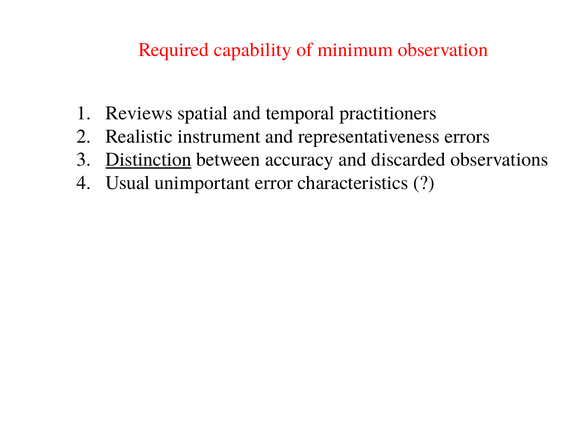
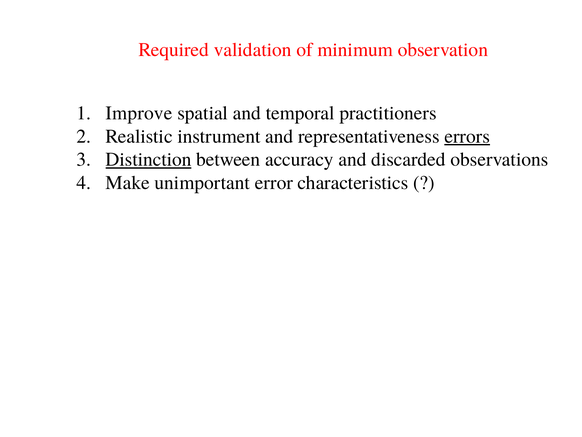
capability: capability -> validation (253, 50)
Reviews: Reviews -> Improve (139, 113)
errors underline: none -> present (467, 136)
Usual: Usual -> Make (128, 183)
